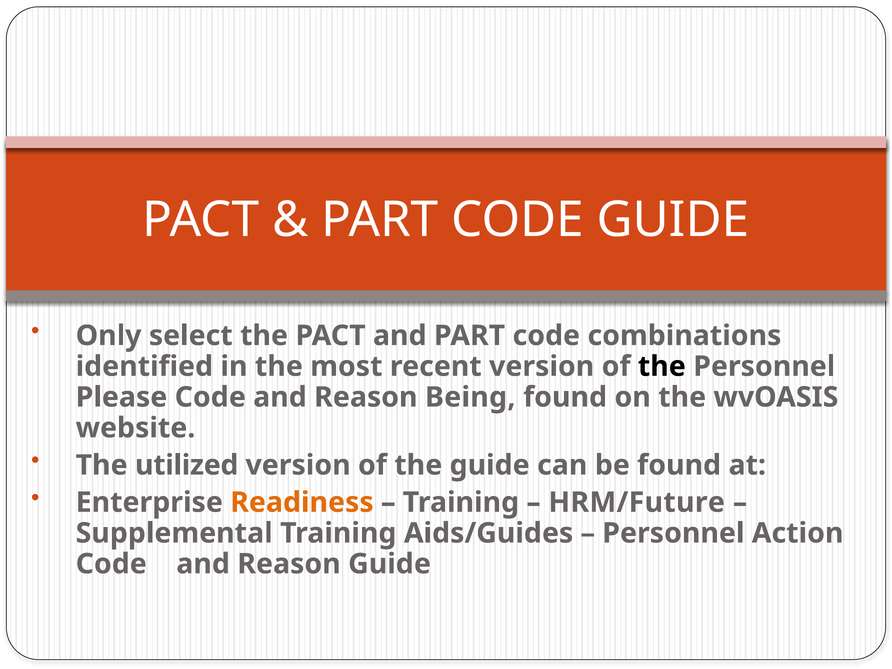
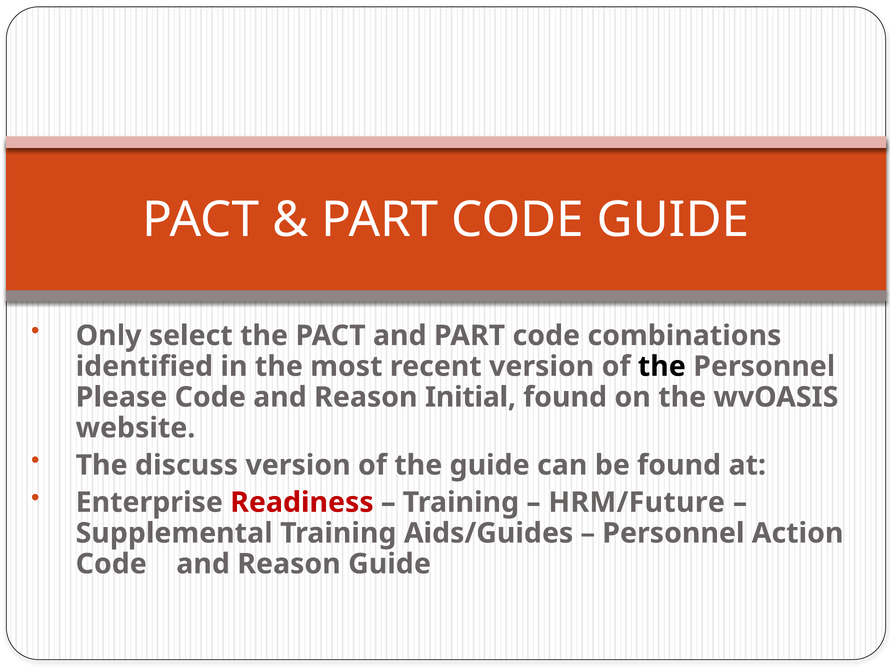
Being: Being -> Initial (470, 397)
utilized: utilized -> discuss (187, 465)
Readiness colour: orange -> red (302, 502)
